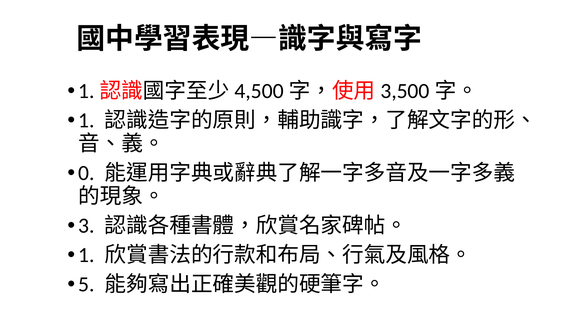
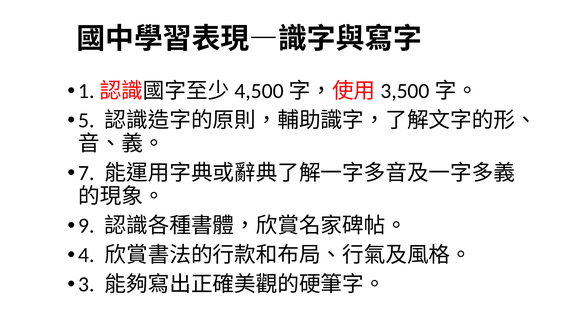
1: 1 -> 5 (86, 120)
0: 0 -> 7 (86, 173)
3: 3 -> 9 (86, 226)
1: 1 -> 4 (86, 255)
5: 5 -> 3 (86, 285)
